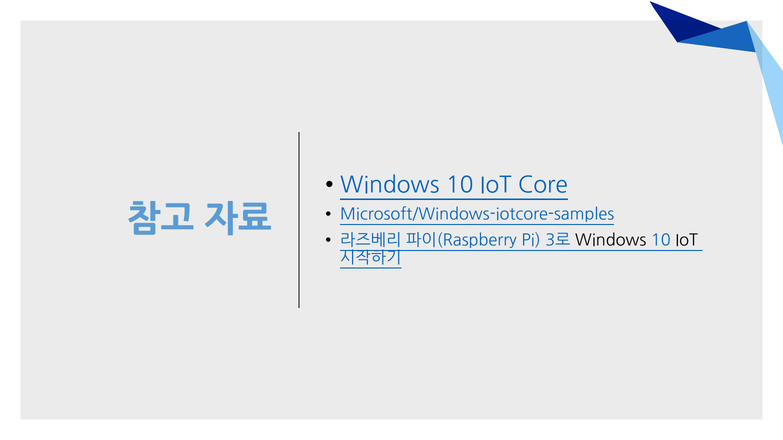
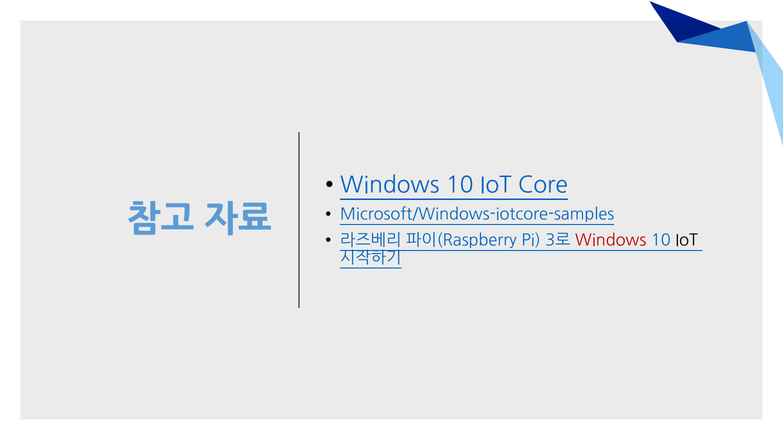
Windows colour: black -> red (611, 241)
